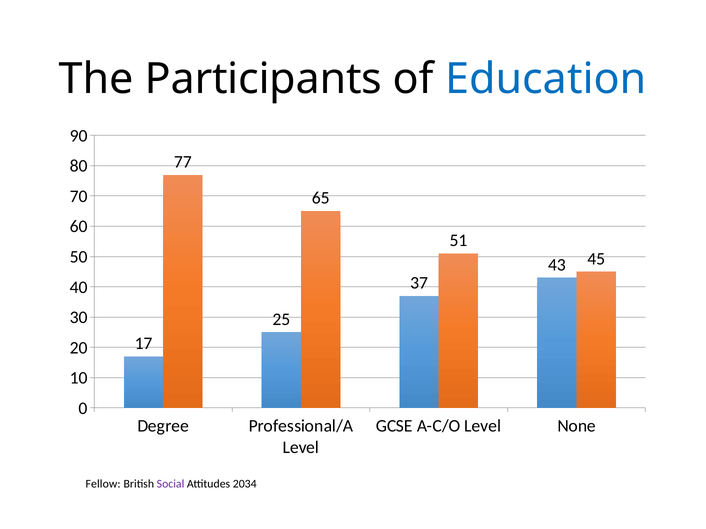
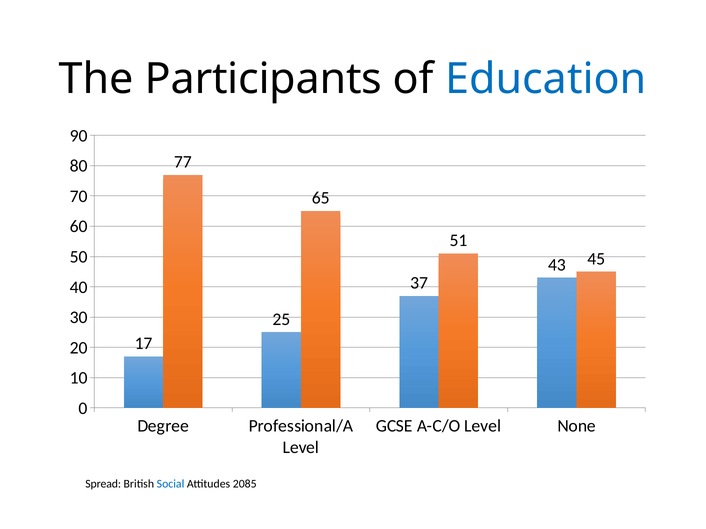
Fellow: Fellow -> Spread (103, 485)
Social colour: purple -> blue (171, 485)
2034: 2034 -> 2085 (245, 485)
